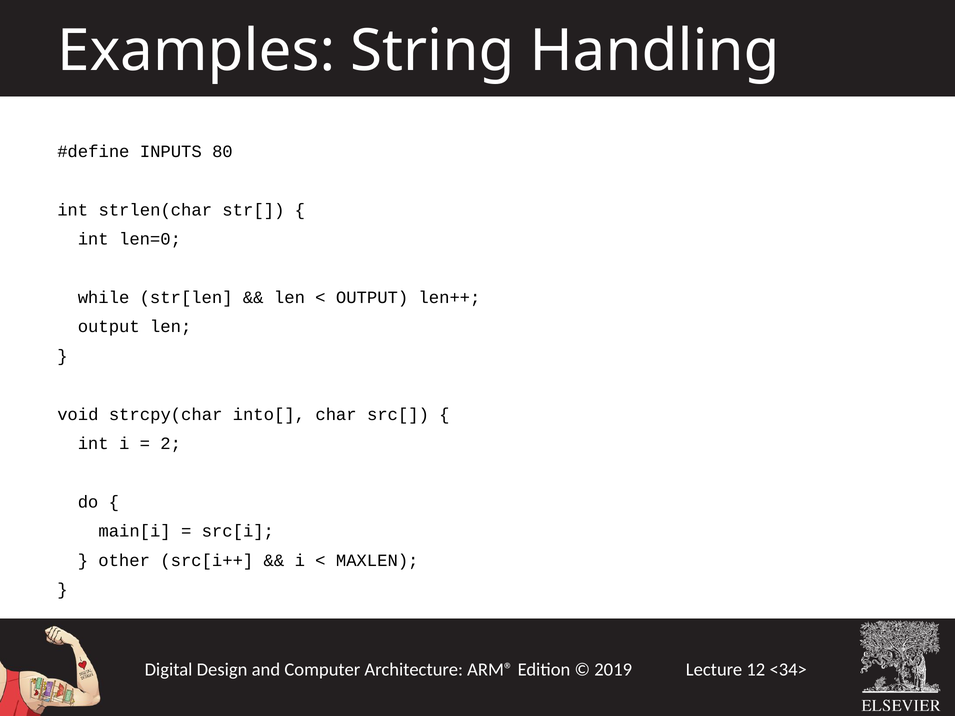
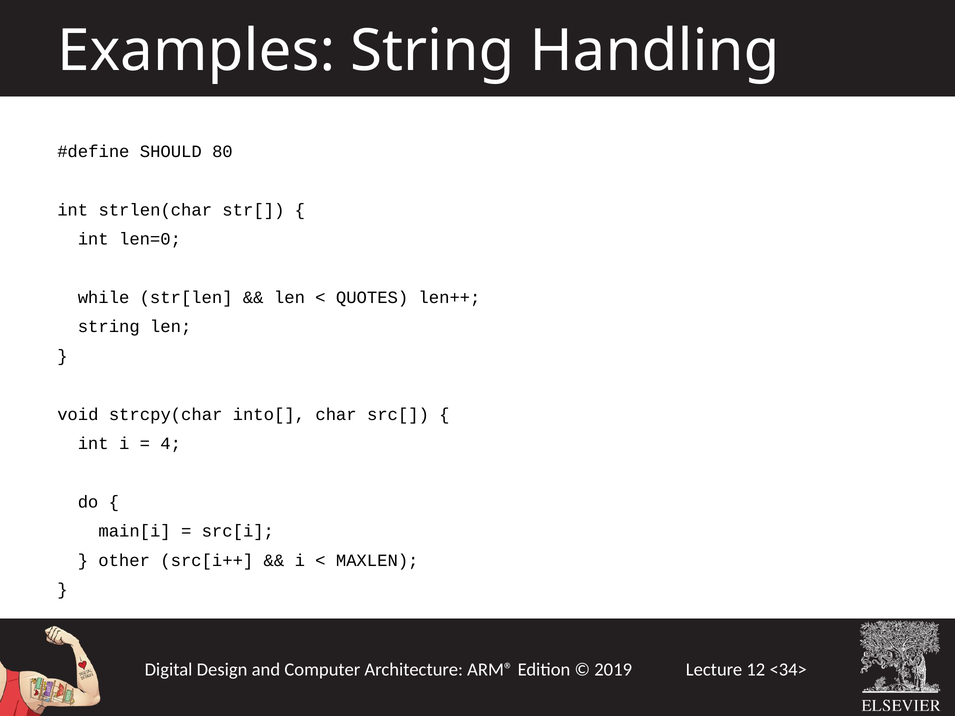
INPUTS: INPUTS -> SHOULD (171, 152)
OUTPUT: OUTPUT -> QUOTES (372, 298)
output: output -> string (109, 327)
2: 2 -> 4 (171, 444)
